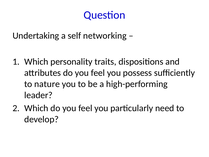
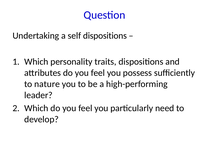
self networking: networking -> dispositions (105, 36)
